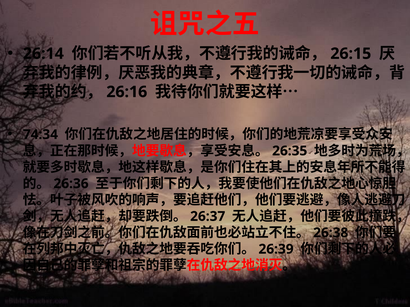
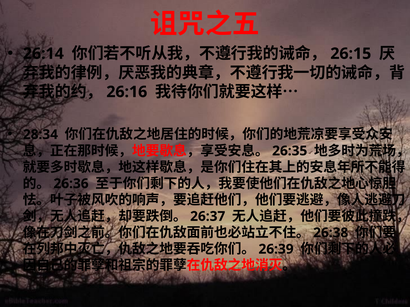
74:34: 74:34 -> 28:34 (40, 135)
